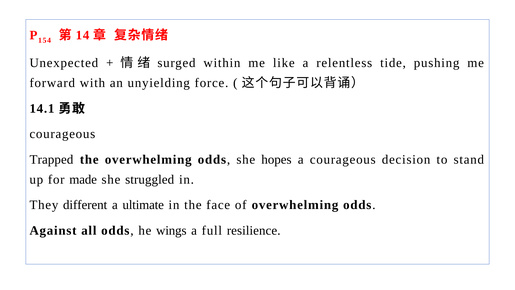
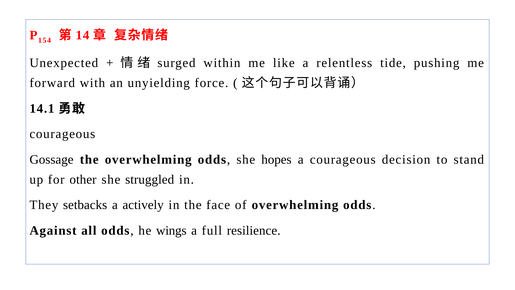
Trapped: Trapped -> Gossage (52, 159)
made: made -> other (83, 179)
different: different -> setbacks (85, 205)
ultimate: ultimate -> actively (143, 205)
